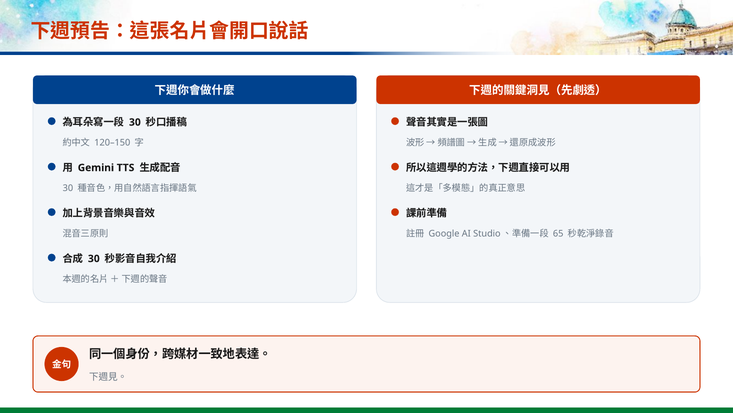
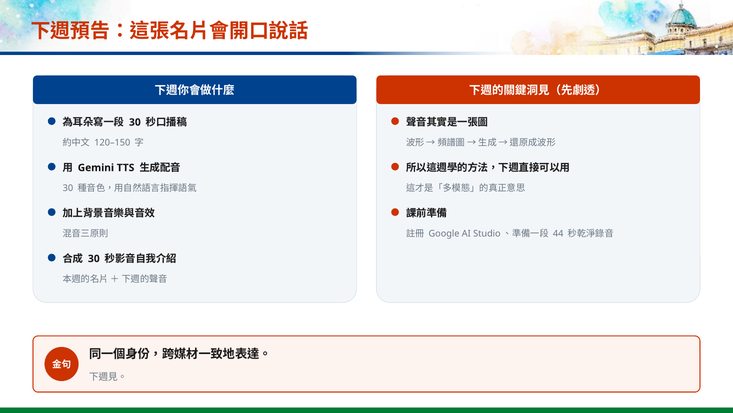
65: 65 -> 44 (558, 233)
